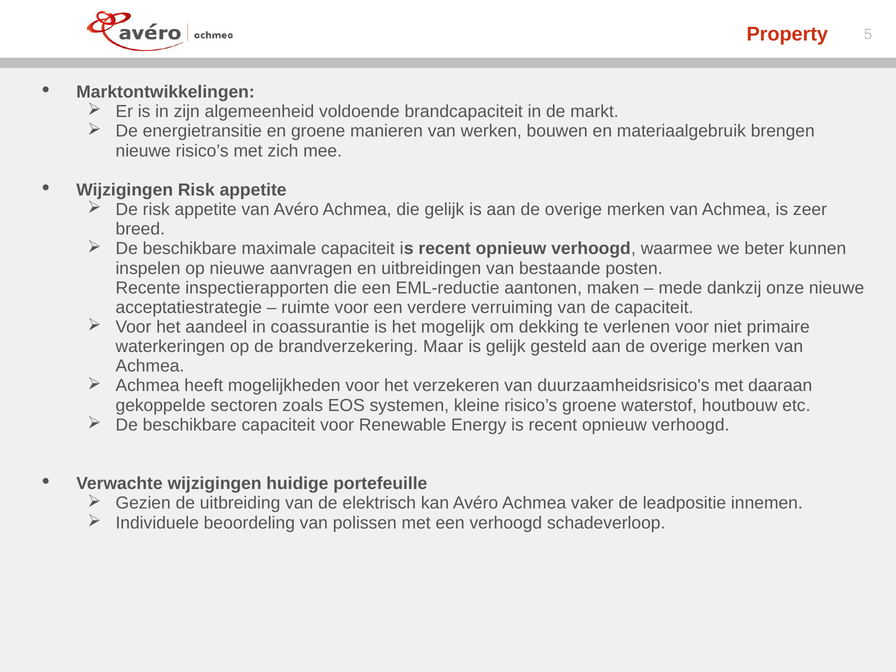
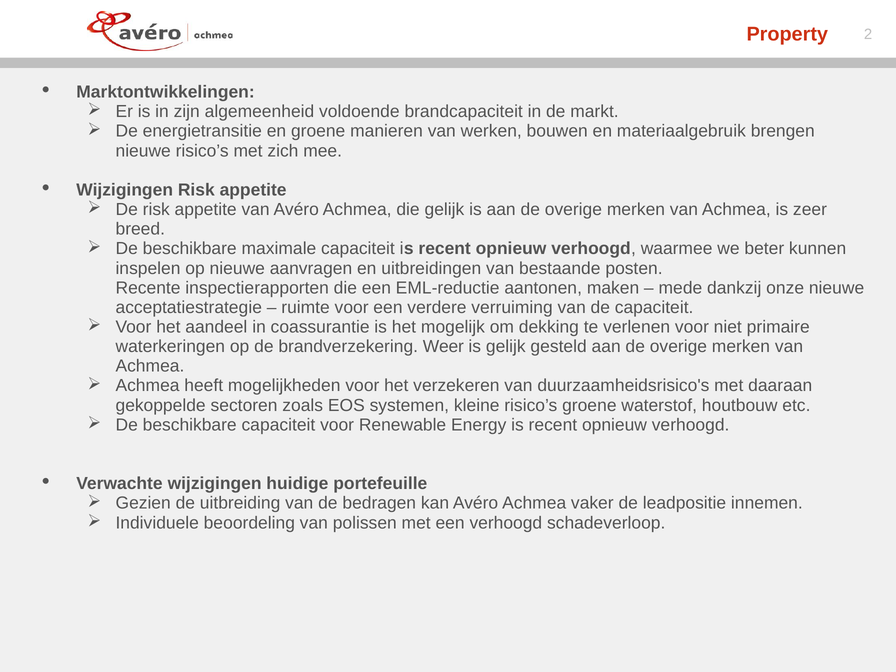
5: 5 -> 2 (868, 34)
Maar: Maar -> Weer (443, 347)
elektrisch: elektrisch -> bedragen (379, 503)
